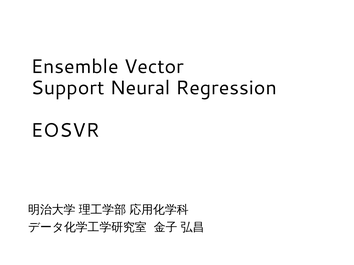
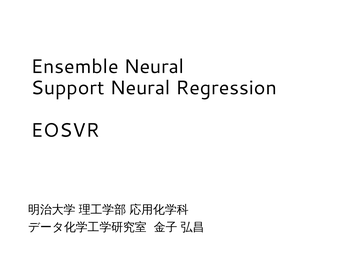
Ensemble Vector: Vector -> Neural (154, 67)
